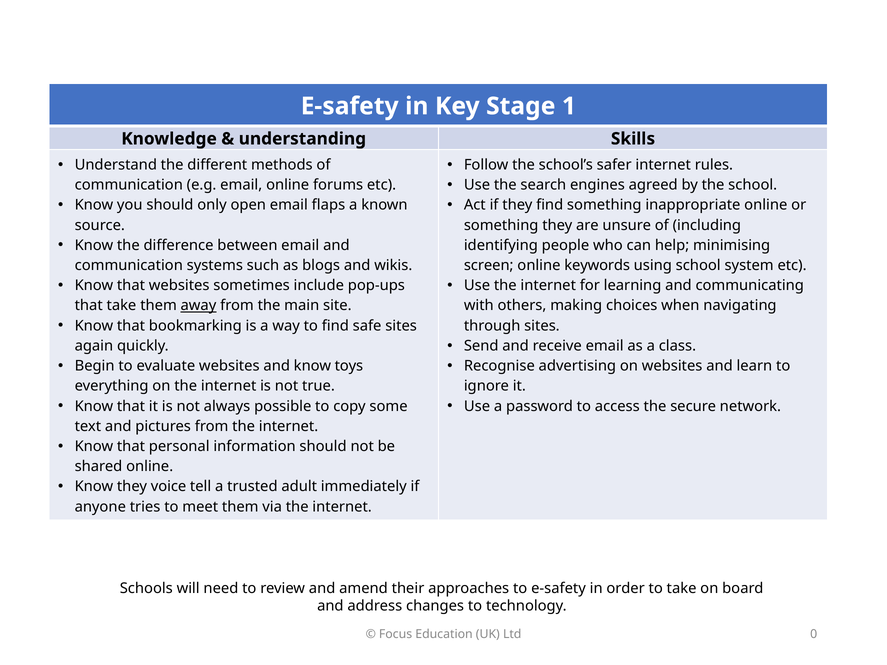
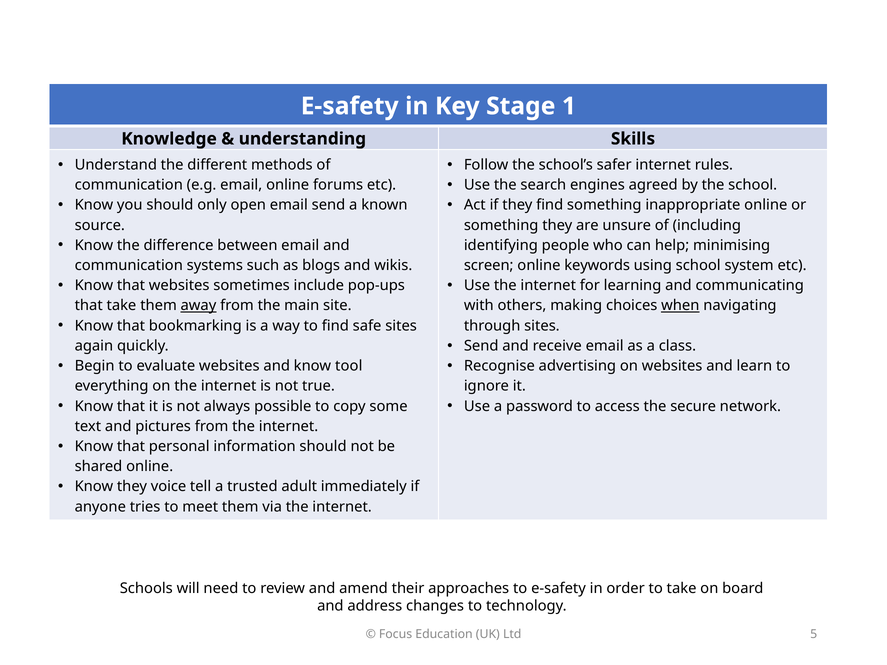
email flaps: flaps -> send (328, 205)
when underline: none -> present (680, 306)
toys: toys -> tool (349, 366)
0: 0 -> 5 (814, 634)
